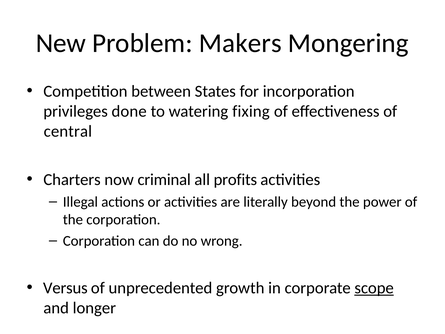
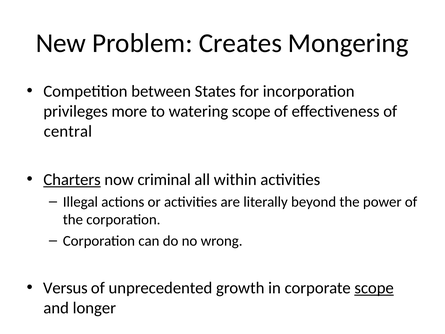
Makers: Makers -> Creates (240, 43)
done: done -> more (129, 111)
watering fixing: fixing -> scope (251, 111)
Charters underline: none -> present (72, 179)
profits: profits -> within (235, 179)
